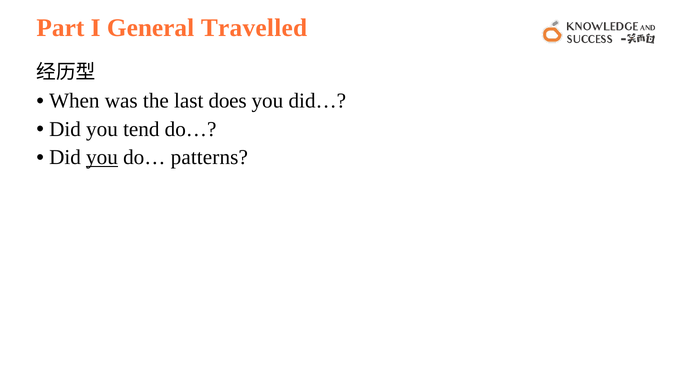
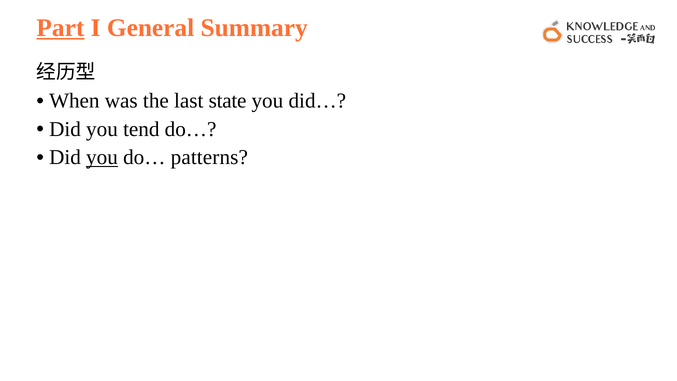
Part underline: none -> present (60, 28)
Travelled: Travelled -> Summary (254, 28)
does: does -> state (228, 101)
